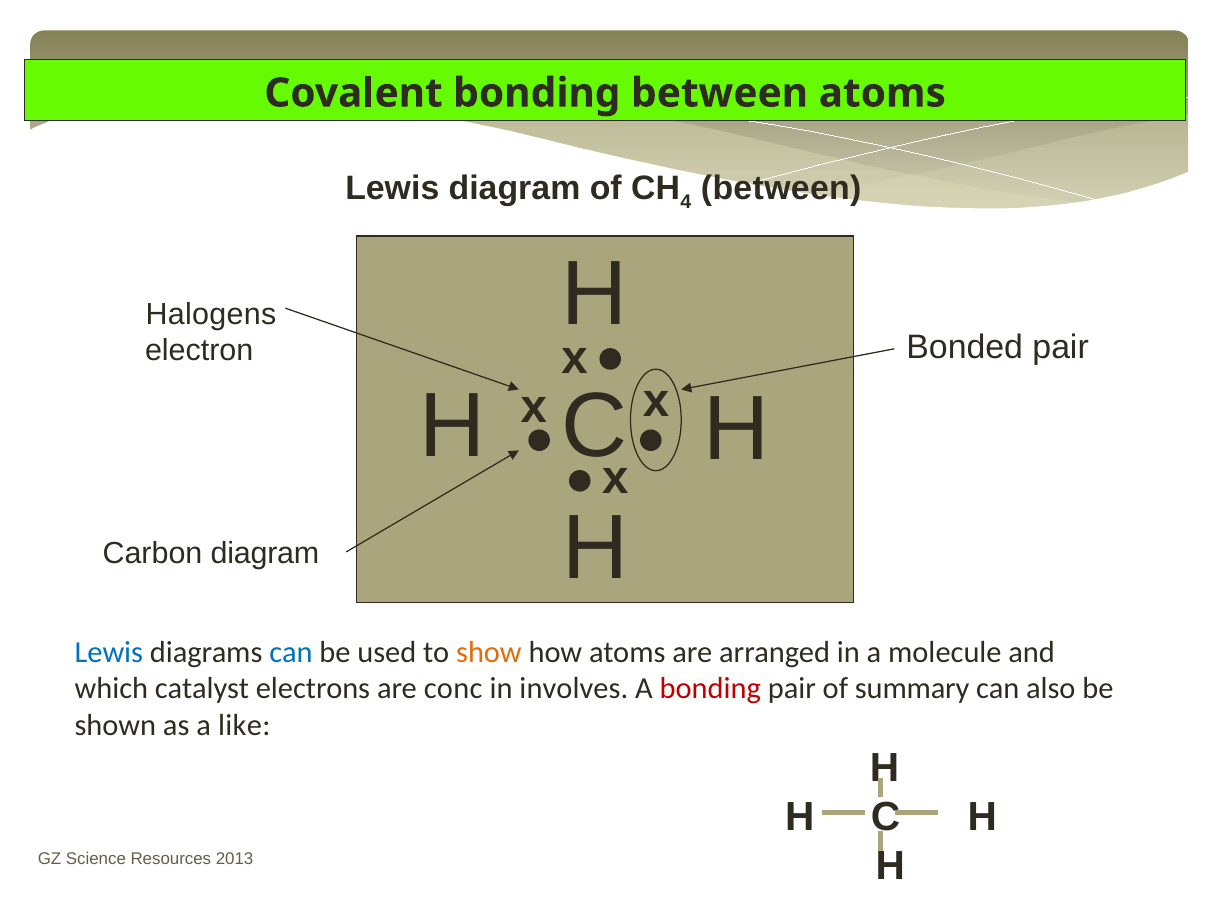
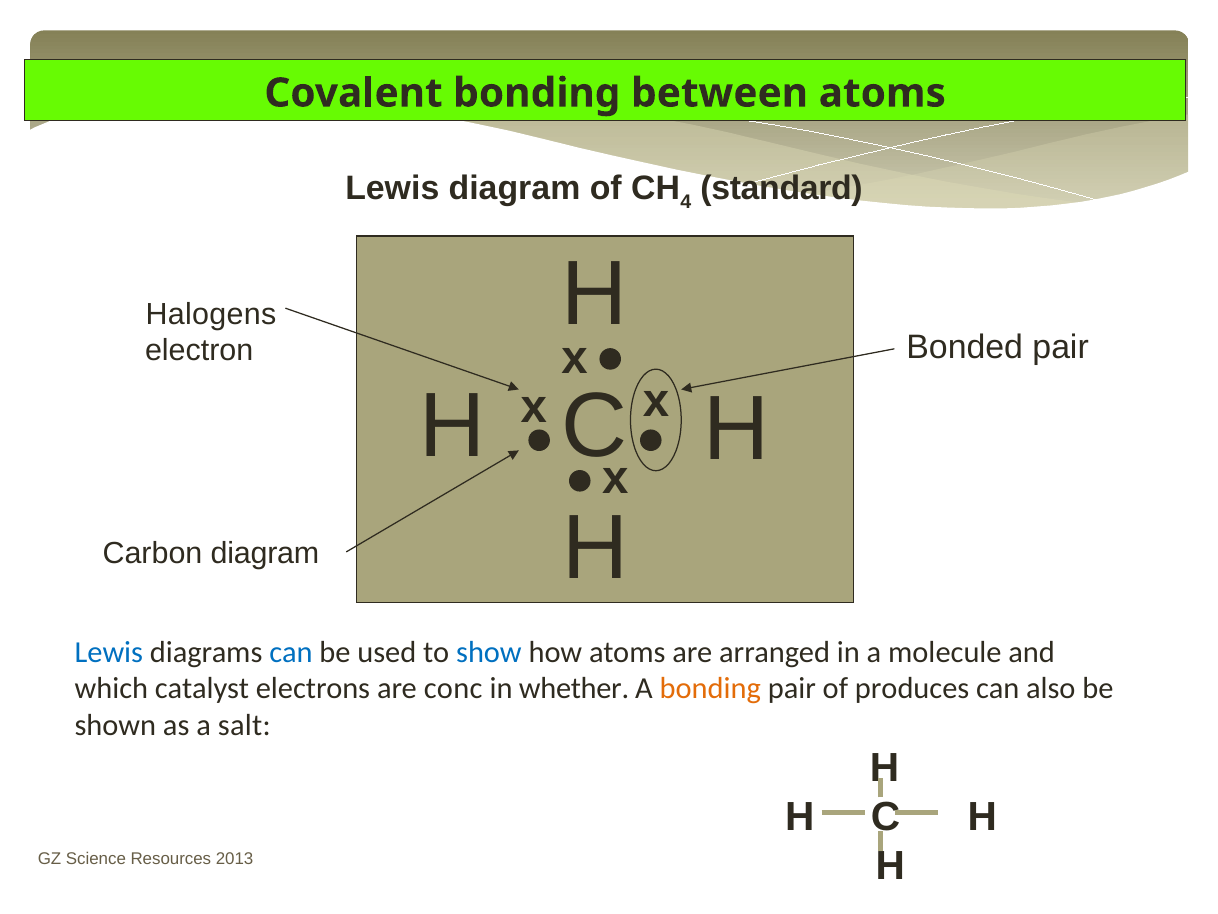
between: between -> standard (782, 189)
show colour: orange -> blue (489, 652)
involves: involves -> whether (574, 688)
bonding colour: red -> orange (710, 688)
summary: summary -> produces (912, 688)
like: like -> salt (244, 725)
